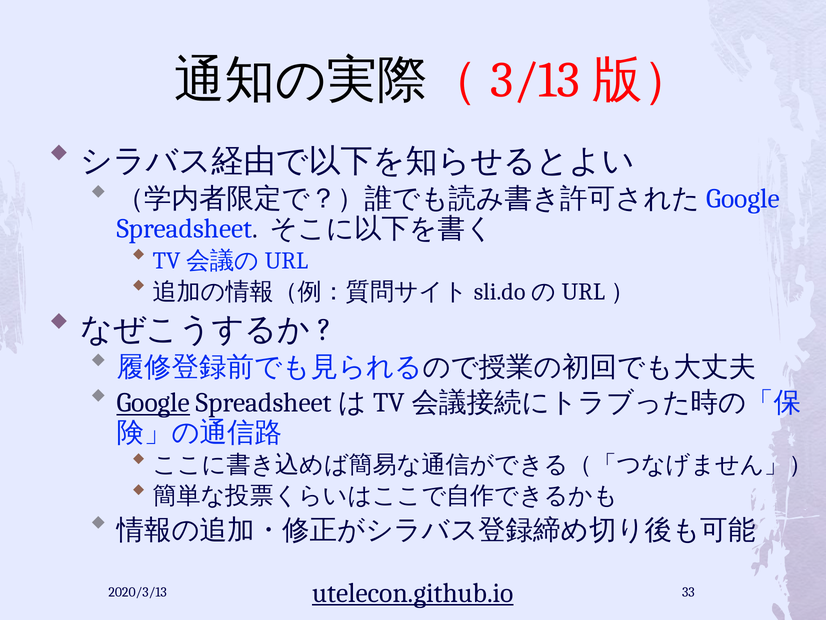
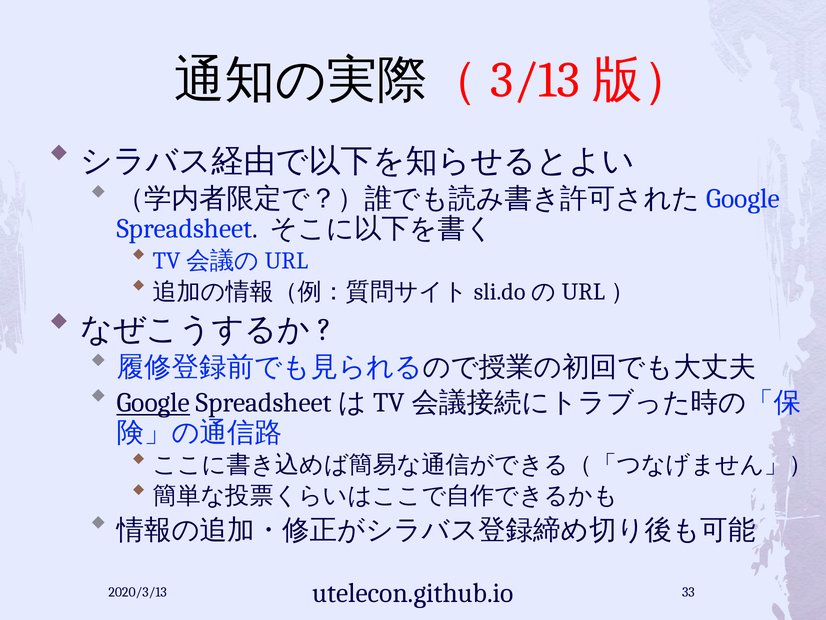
utelecon.github.io underline: present -> none (413, 593)
